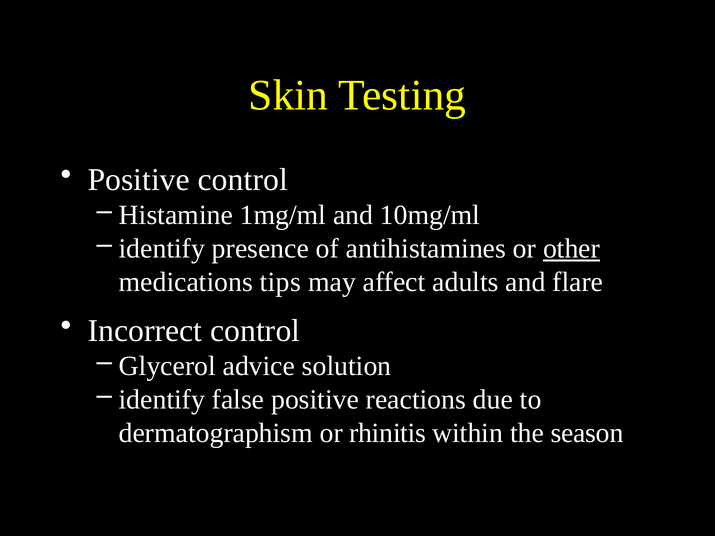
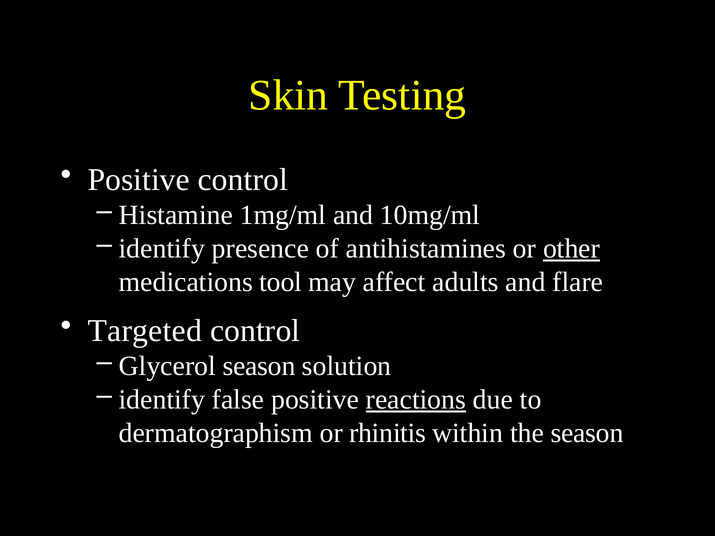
tips: tips -> tool (281, 282)
Incorrect: Incorrect -> Targeted (145, 331)
Glycerol advice: advice -> season (259, 366)
reactions underline: none -> present (416, 400)
